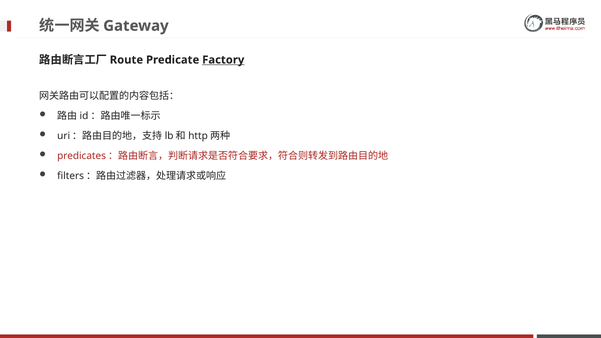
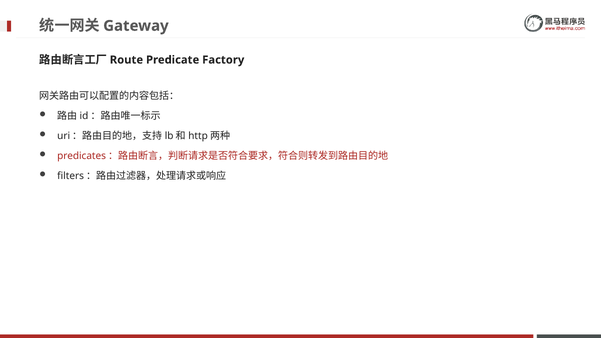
Factory underline: present -> none (223, 60)
